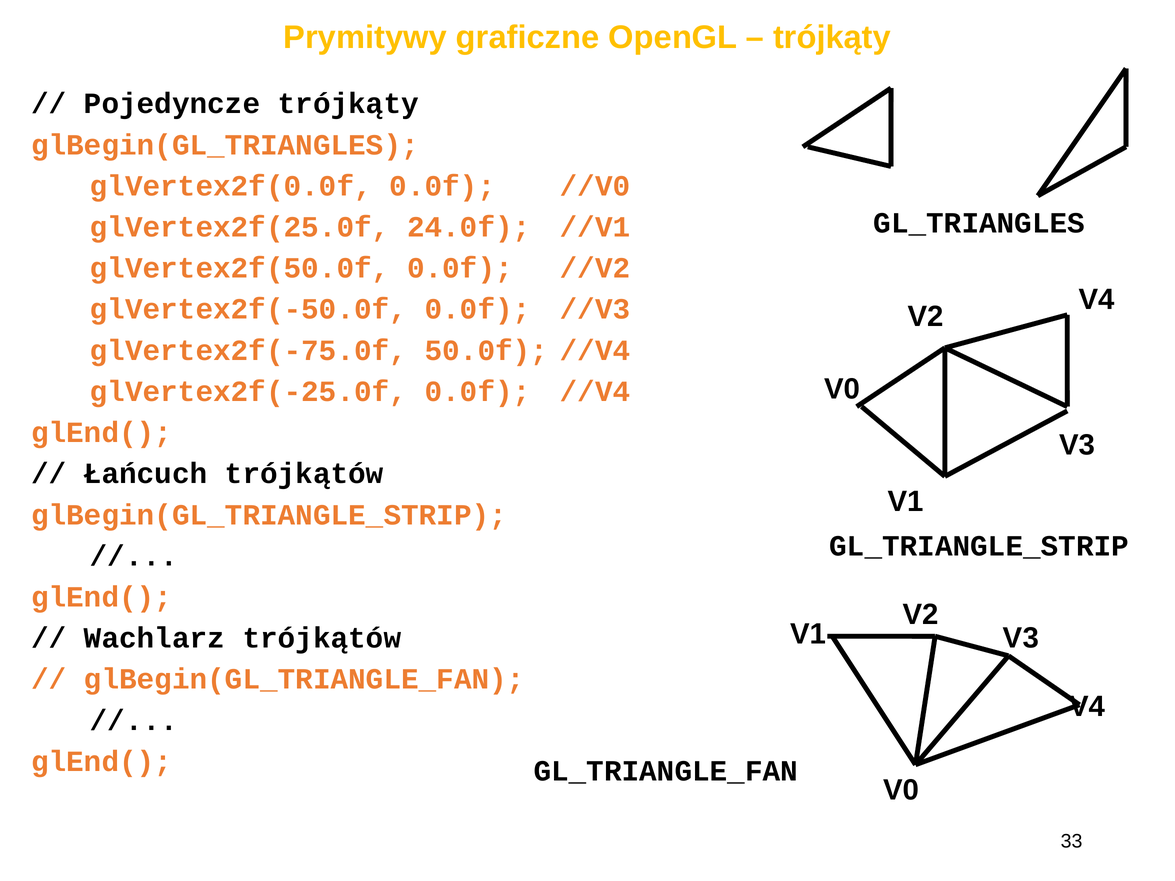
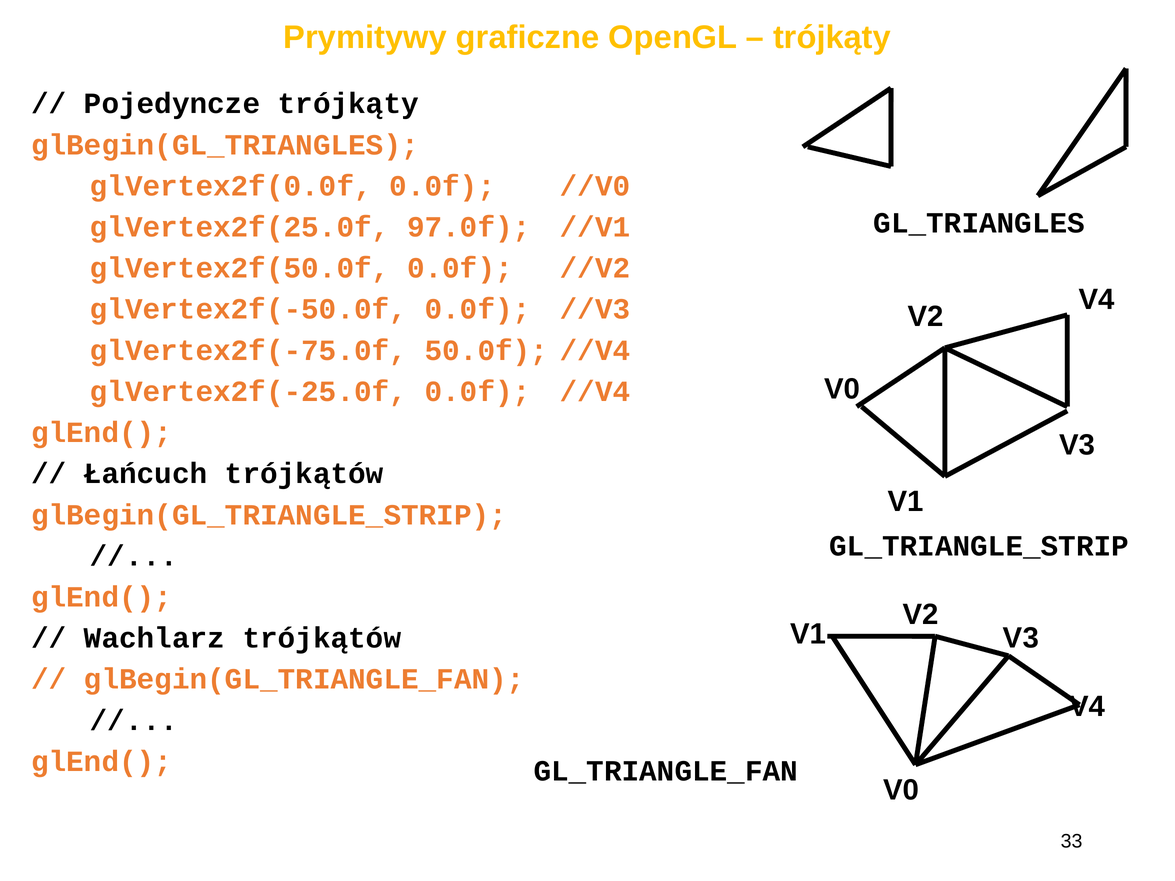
24.0f: 24.0f -> 97.0f (469, 227)
